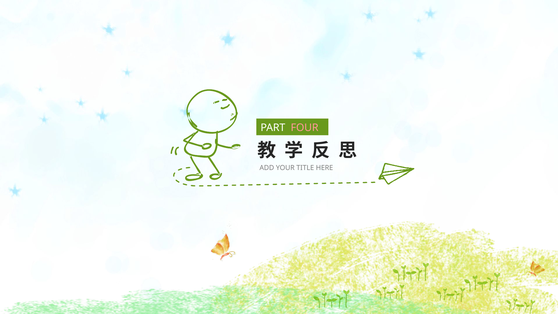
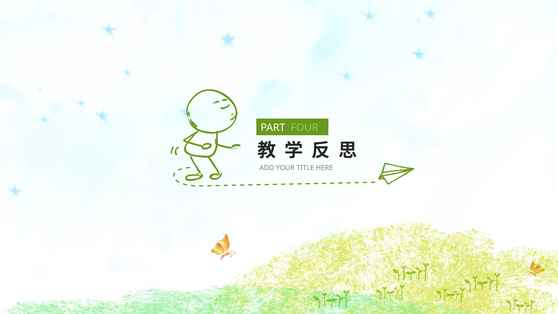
FOUR colour: pink -> light green (305, 128)
